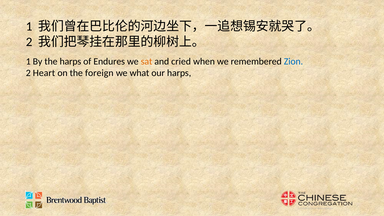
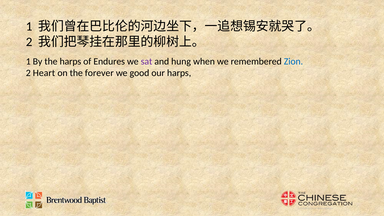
sat colour: orange -> purple (147, 61)
cried: cried -> hung (181, 61)
foreign: foreign -> forever (99, 73)
what: what -> good (139, 73)
